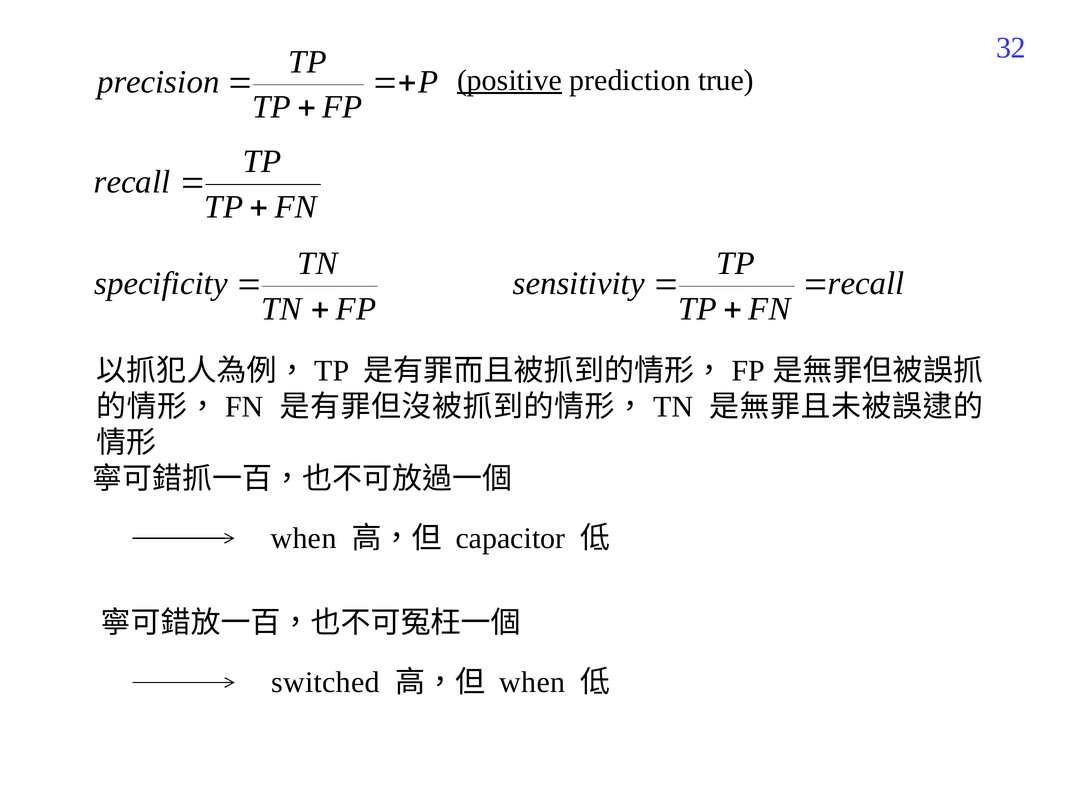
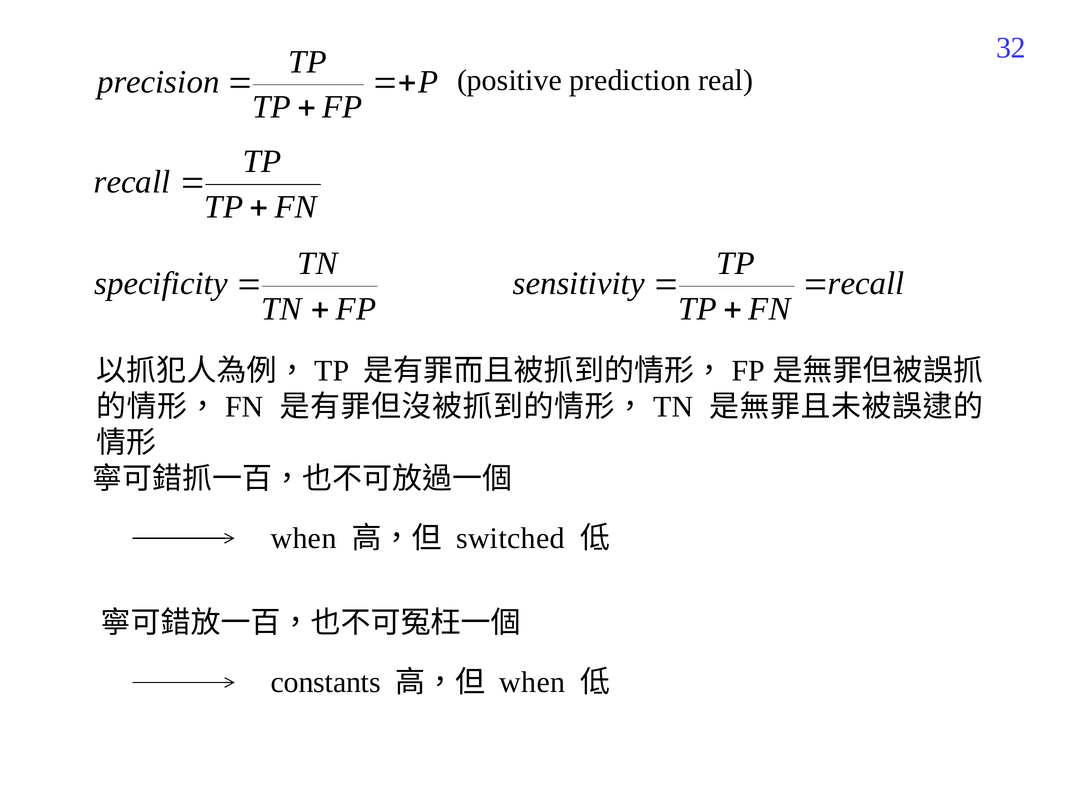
positive underline: present -> none (509, 80)
true: true -> real (726, 80)
capacitor: capacitor -> switched (510, 539)
switched: switched -> constants (326, 683)
